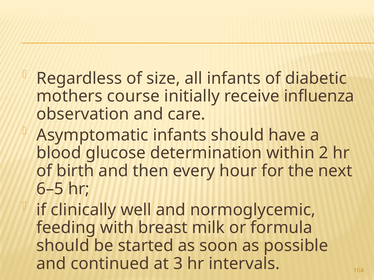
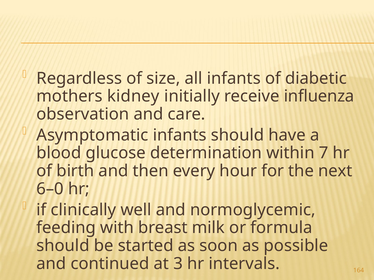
course: course -> kidney (133, 96)
2: 2 -> 7 (324, 153)
6–5: 6–5 -> 6–0 (50, 189)
